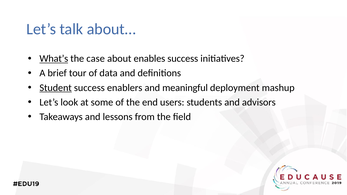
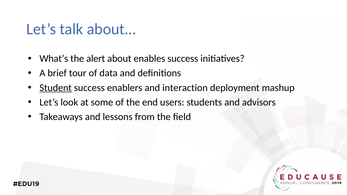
What’s underline: present -> none (54, 59)
case: case -> alert (96, 59)
meaningful: meaningful -> interaction (185, 88)
